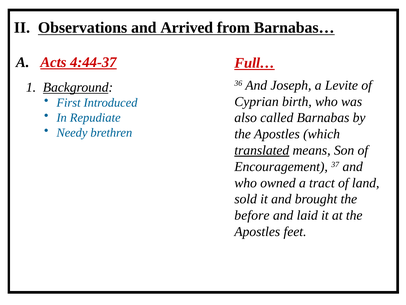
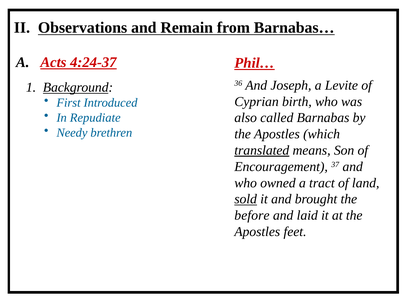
Arrived: Arrived -> Remain (187, 28)
4:44-37: 4:44-37 -> 4:24-37 (93, 62)
Full…: Full… -> Phil… (254, 63)
sold underline: none -> present (246, 199)
